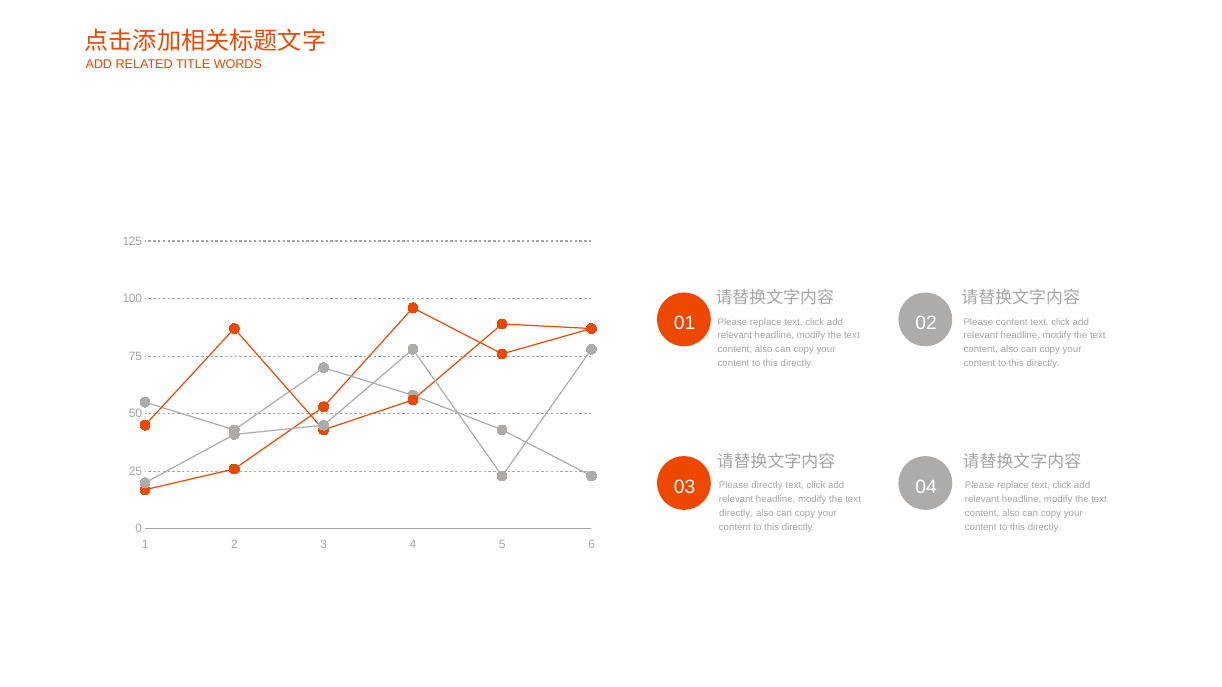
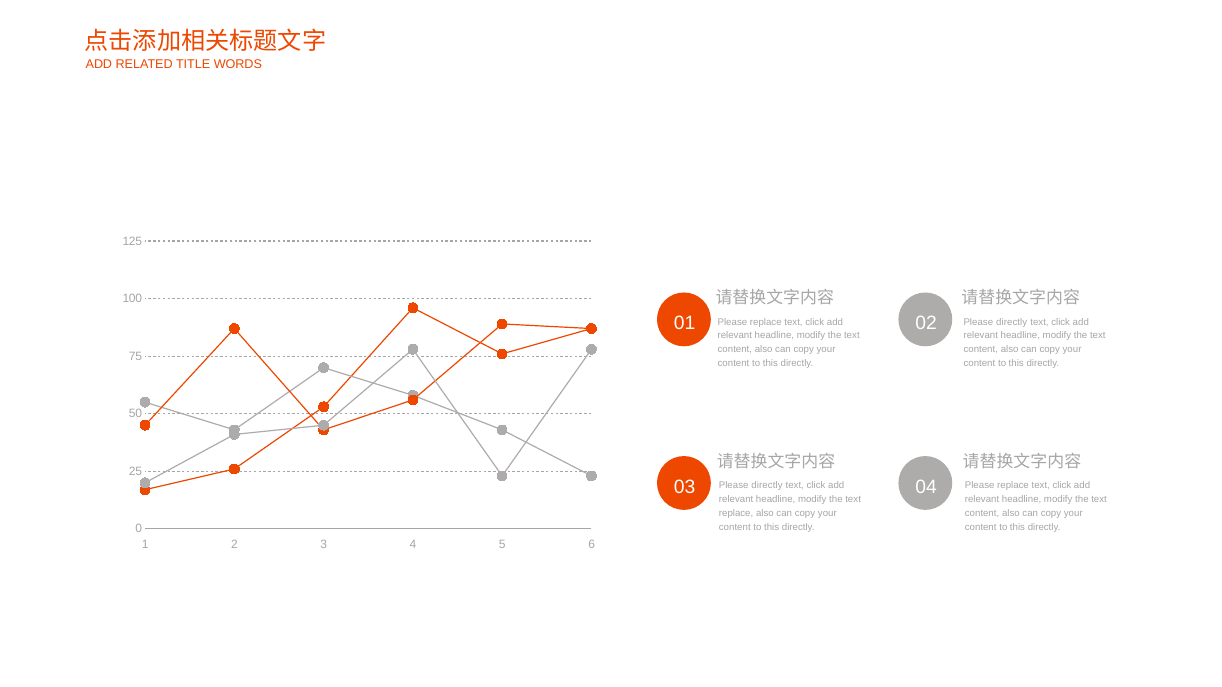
content: content -> directly (1012, 322)
directly: directly -> replace (736, 513)
